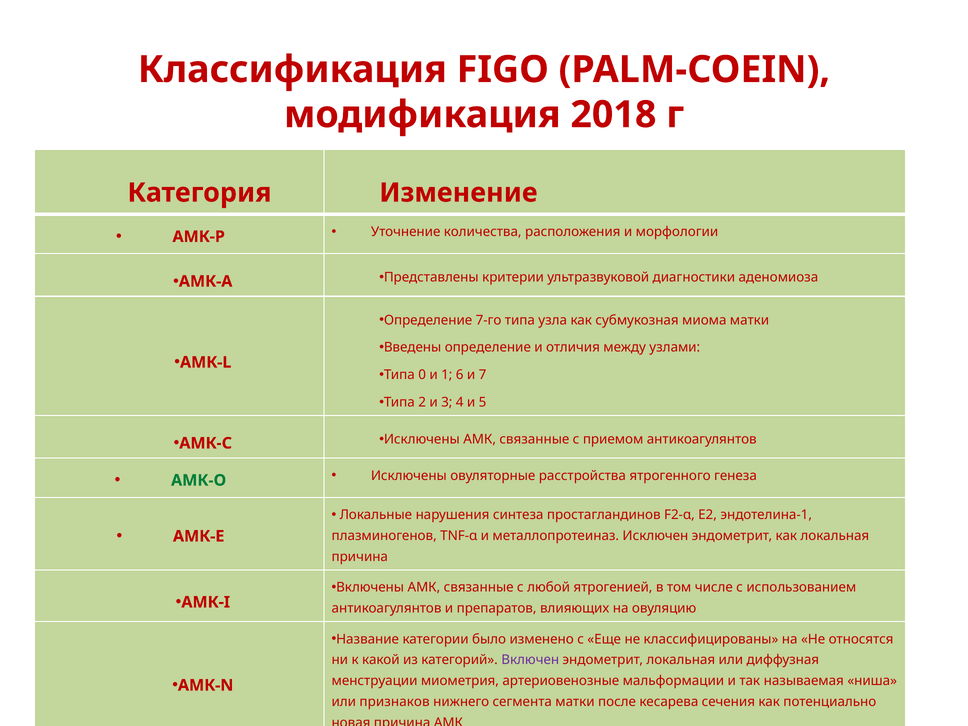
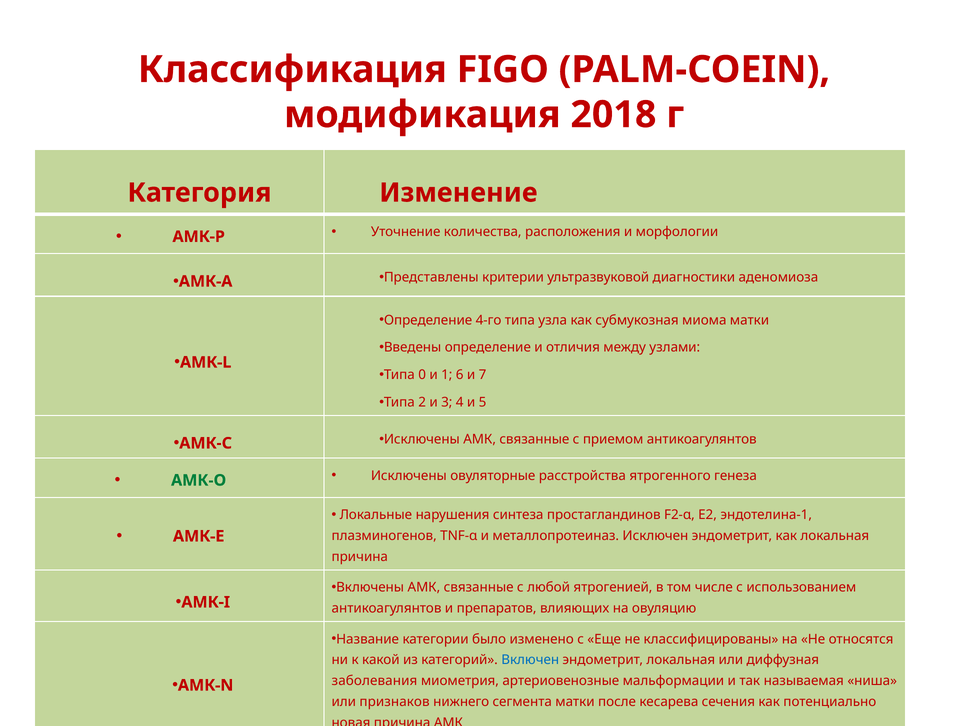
7-го: 7-го -> 4-го (489, 320)
Включен colour: purple -> blue (530, 660)
менструации: менструации -> заболевания (374, 681)
